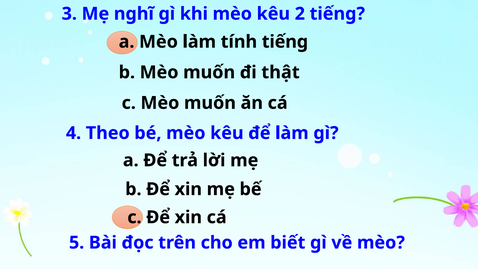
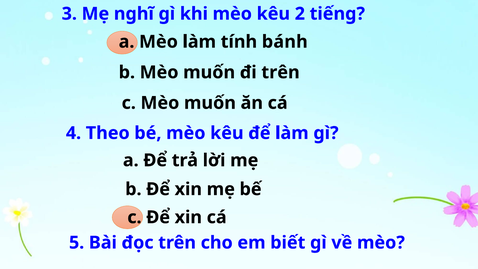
tính tiếng: tiếng -> bánh (285, 42)
đi thật: thật -> trên (281, 72)
